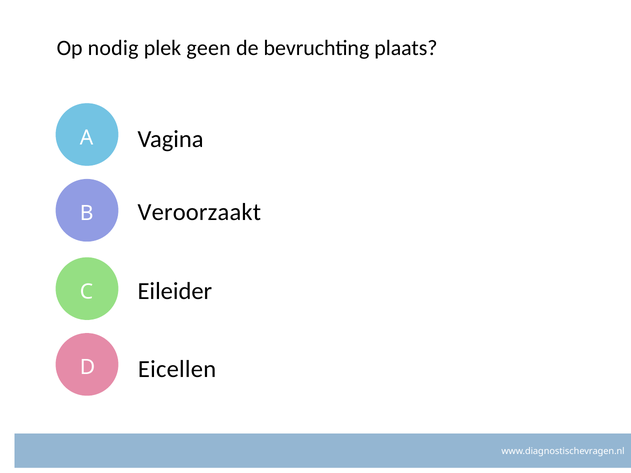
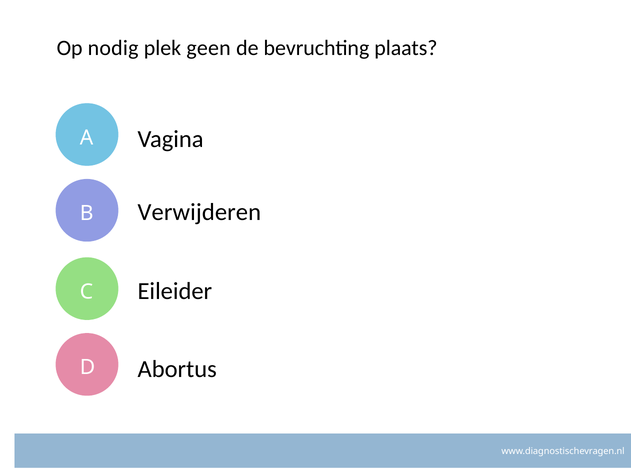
Veroorzaakt: Veroorzaakt -> Verwijderen (199, 212)
Eicellen: Eicellen -> Abortus (177, 369)
